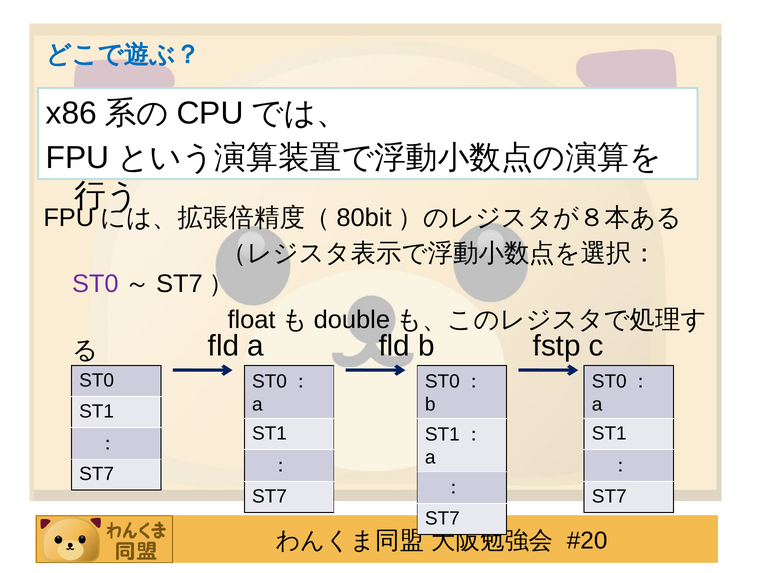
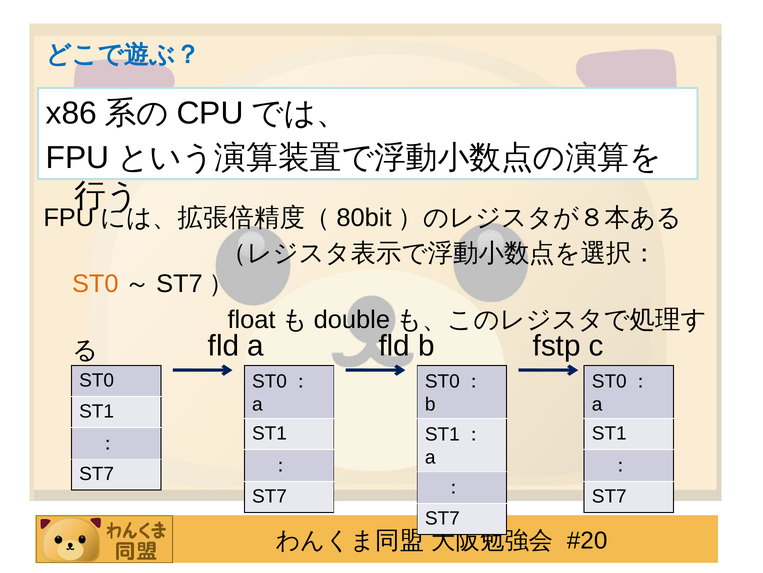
ST0 colour: purple -> orange (95, 284)
